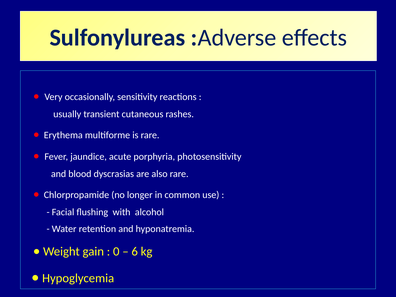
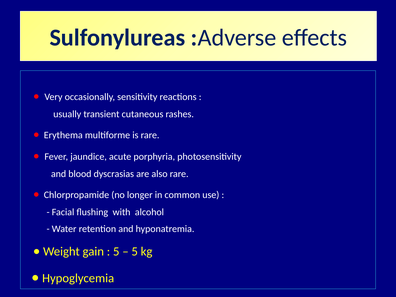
0: 0 -> 5 (116, 251)
6: 6 -> 5 (135, 251)
